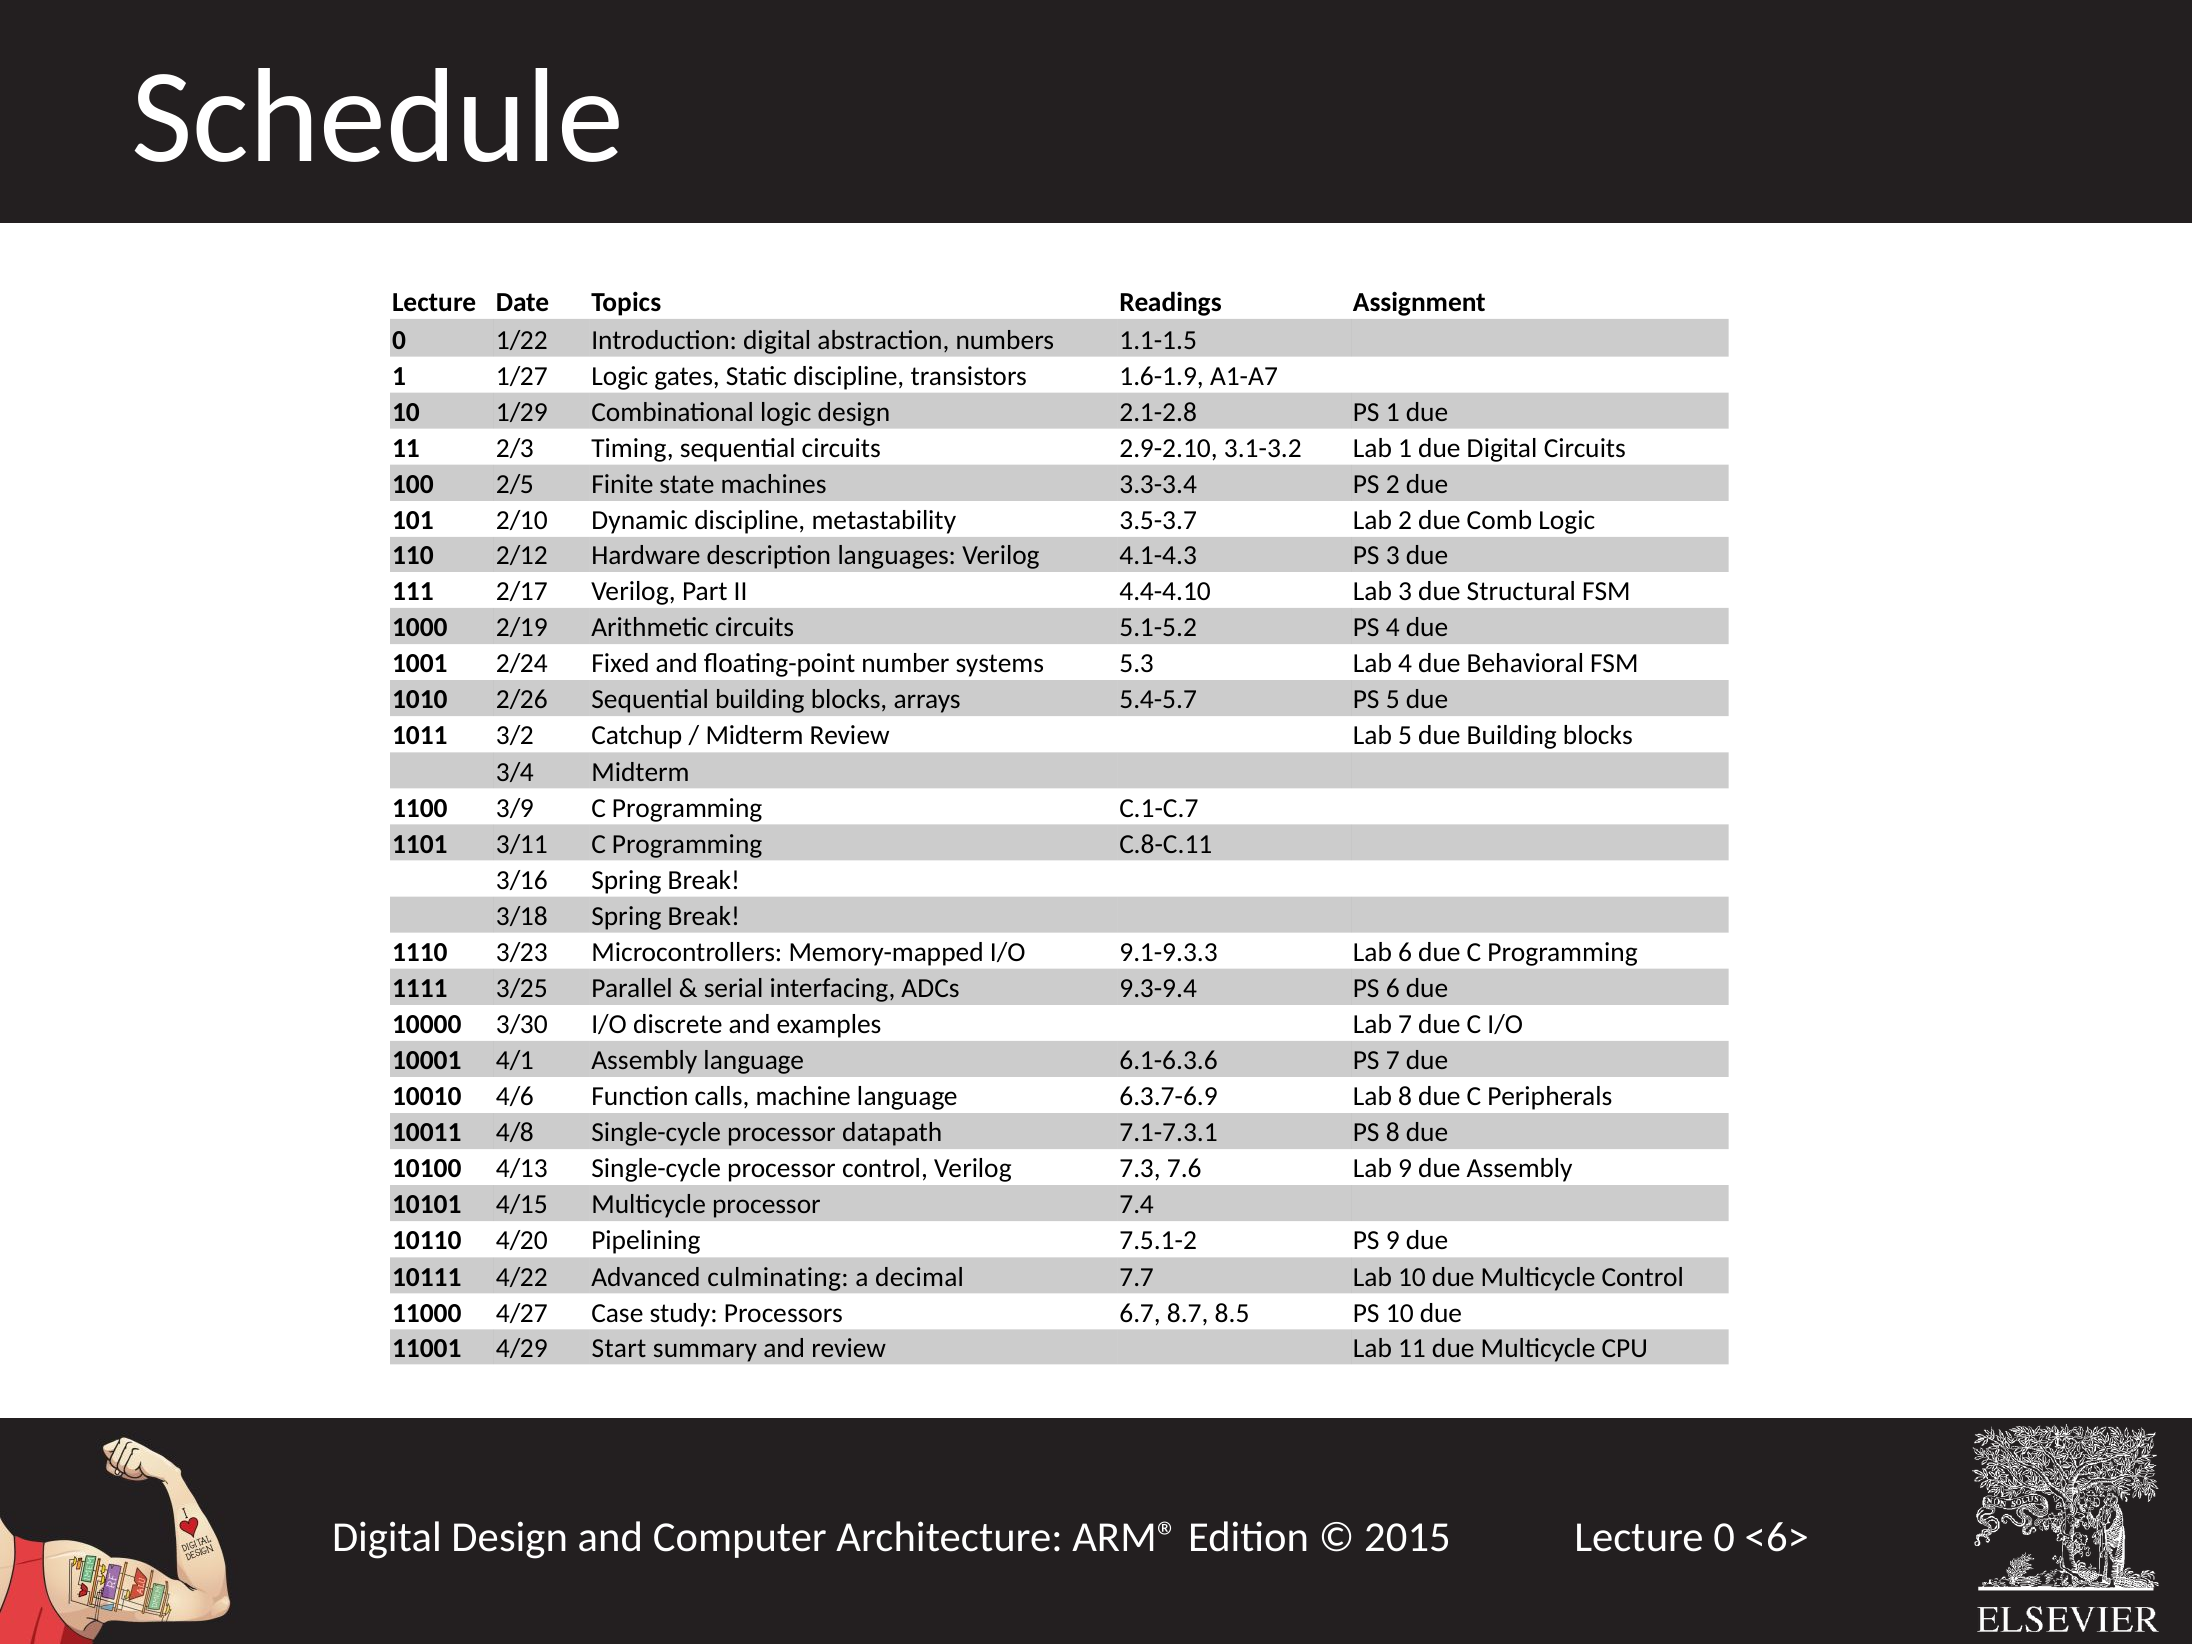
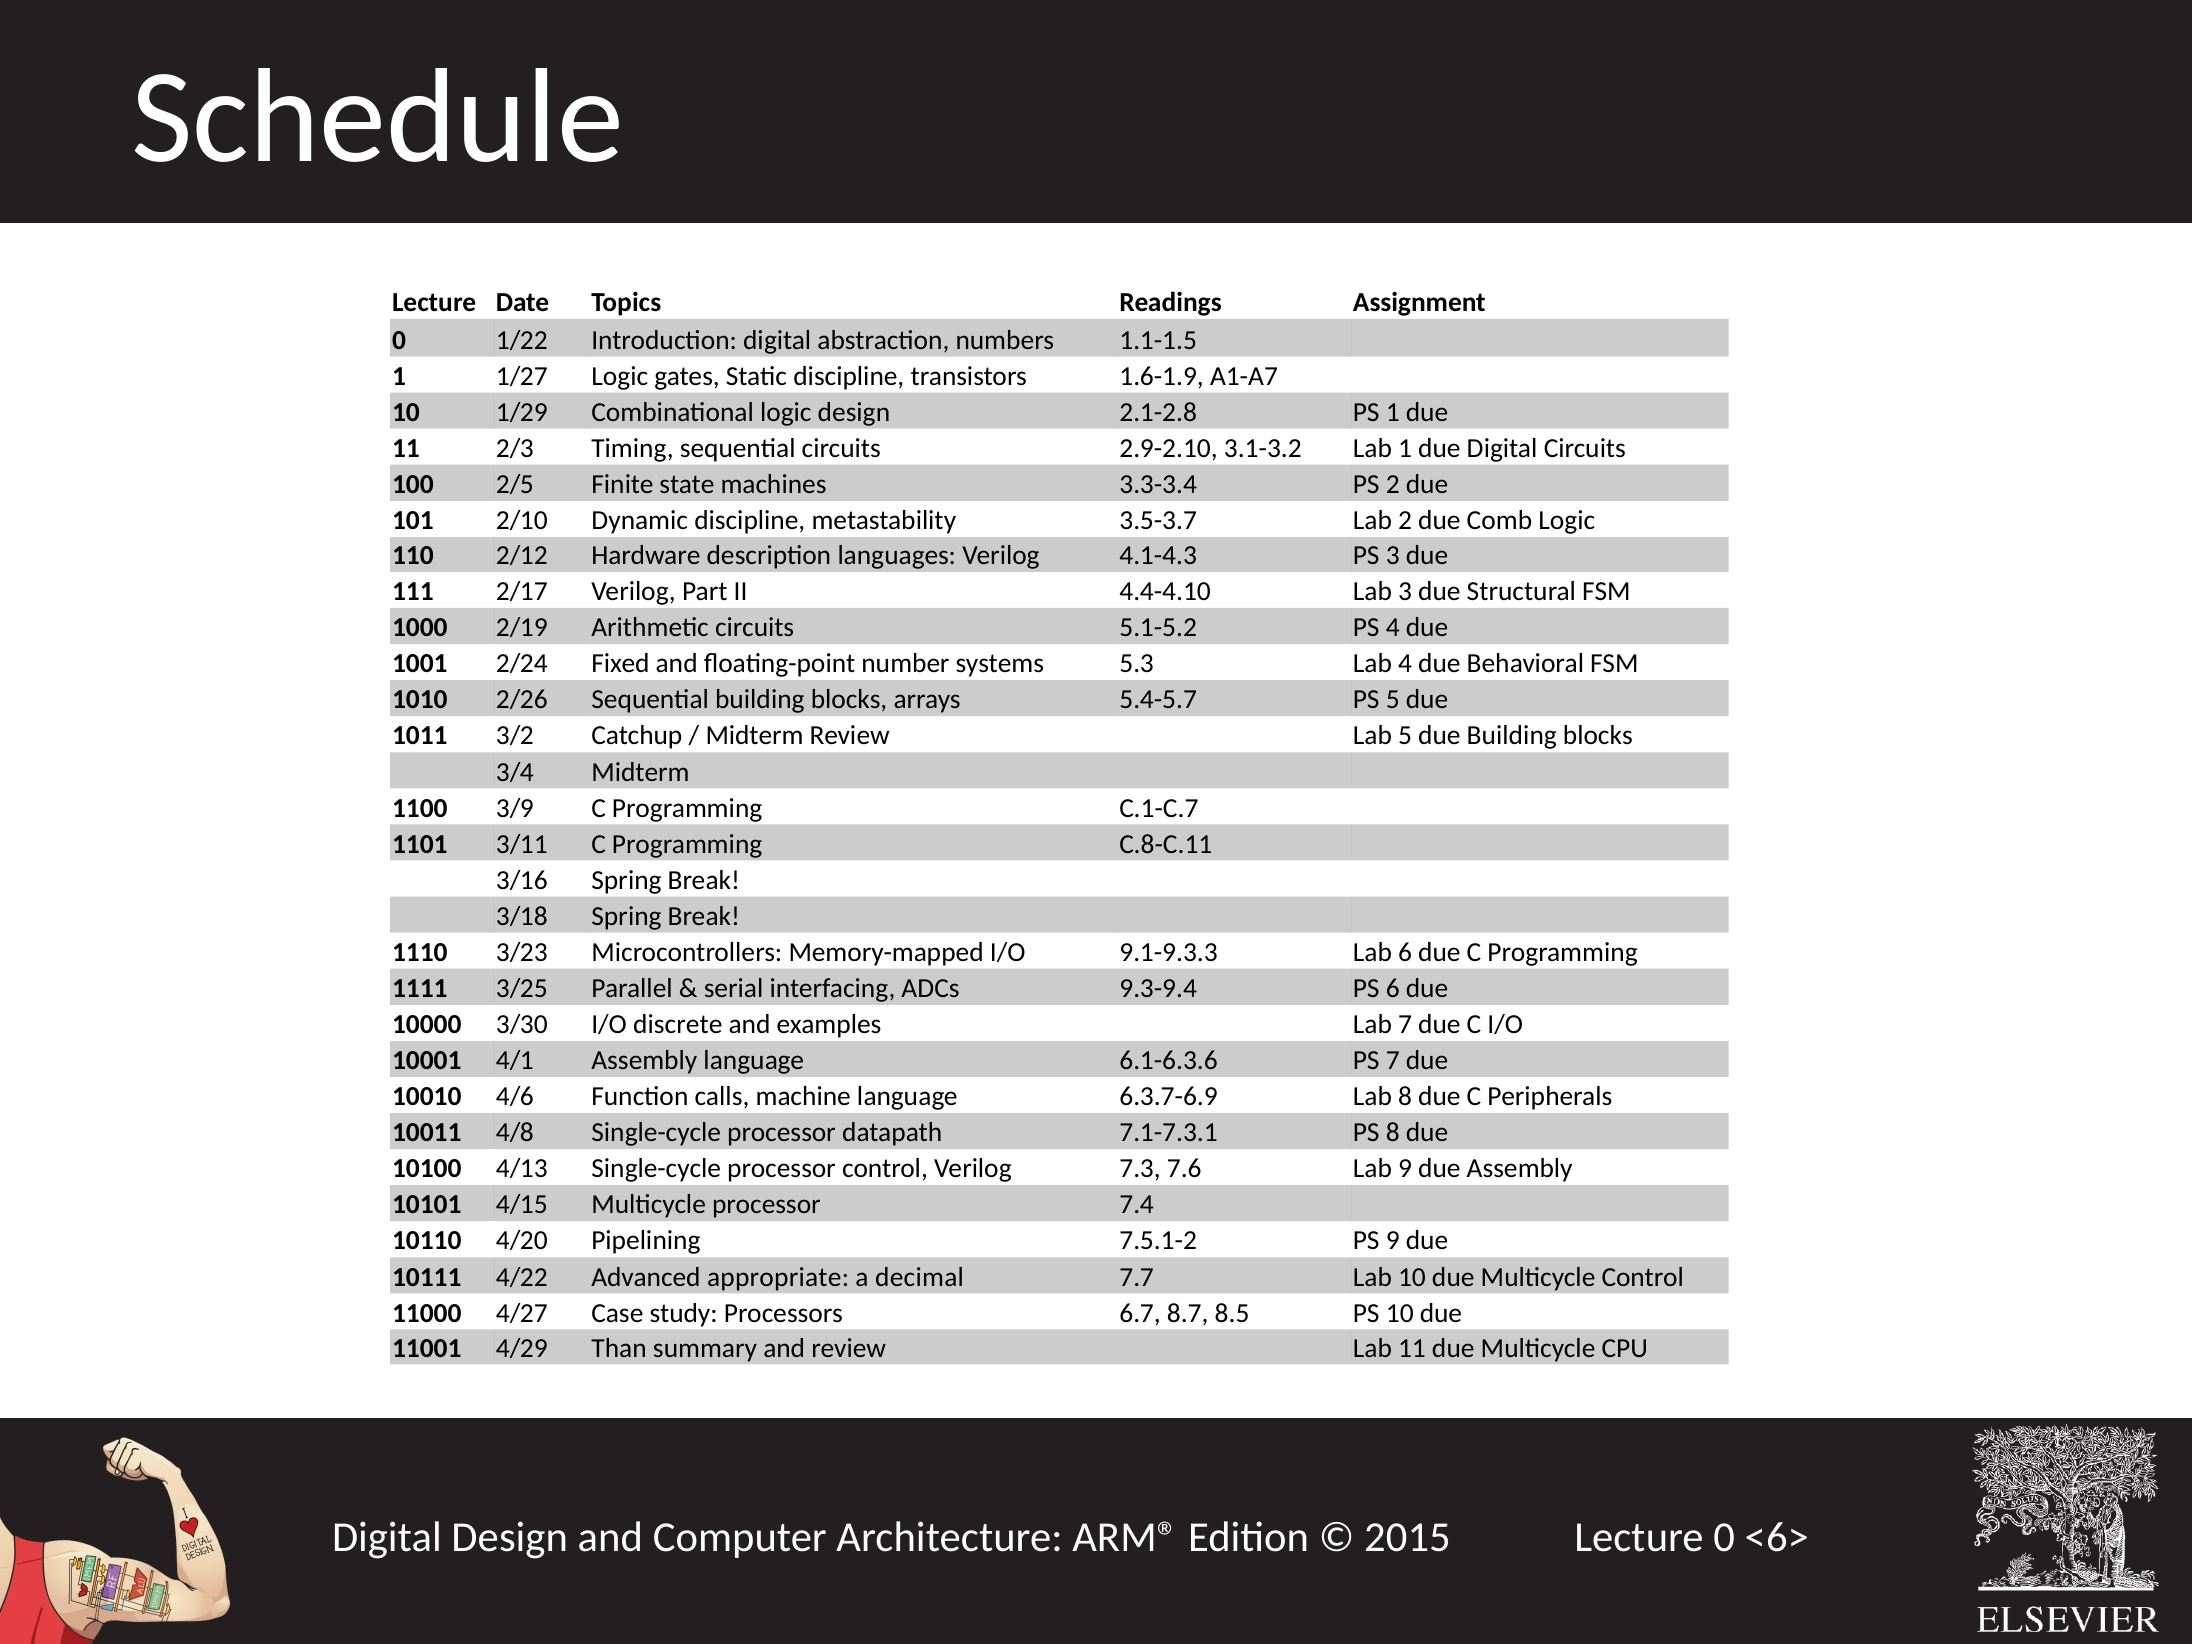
culminating: culminating -> appropriate (778, 1277)
Start: Start -> Than (619, 1348)
